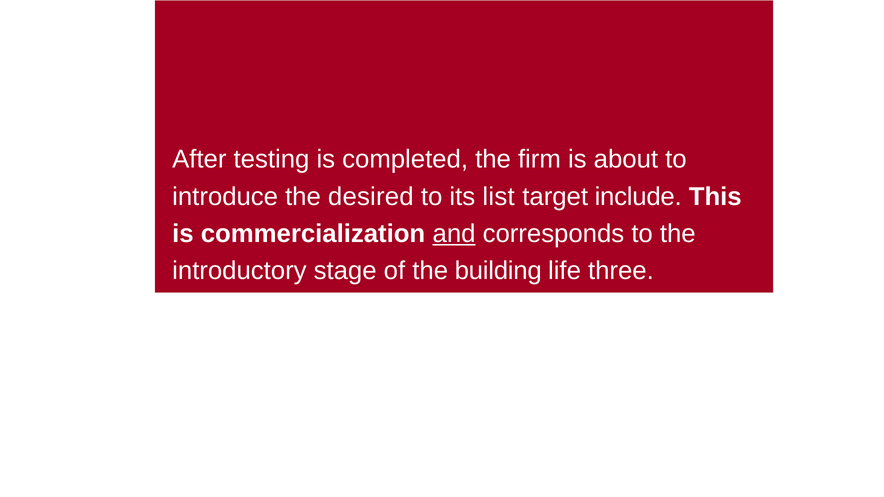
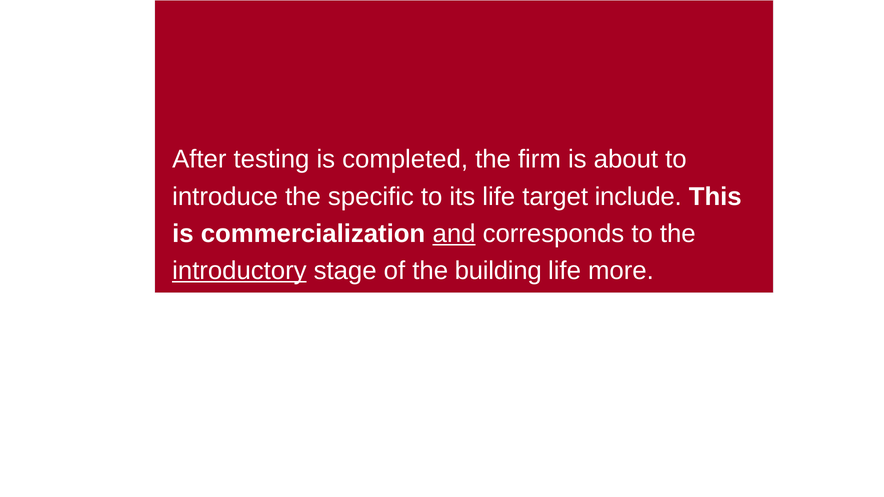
desired: desired -> specific (371, 197)
its list: list -> life (499, 197)
introductory underline: none -> present (239, 271)
three: three -> more (621, 271)
